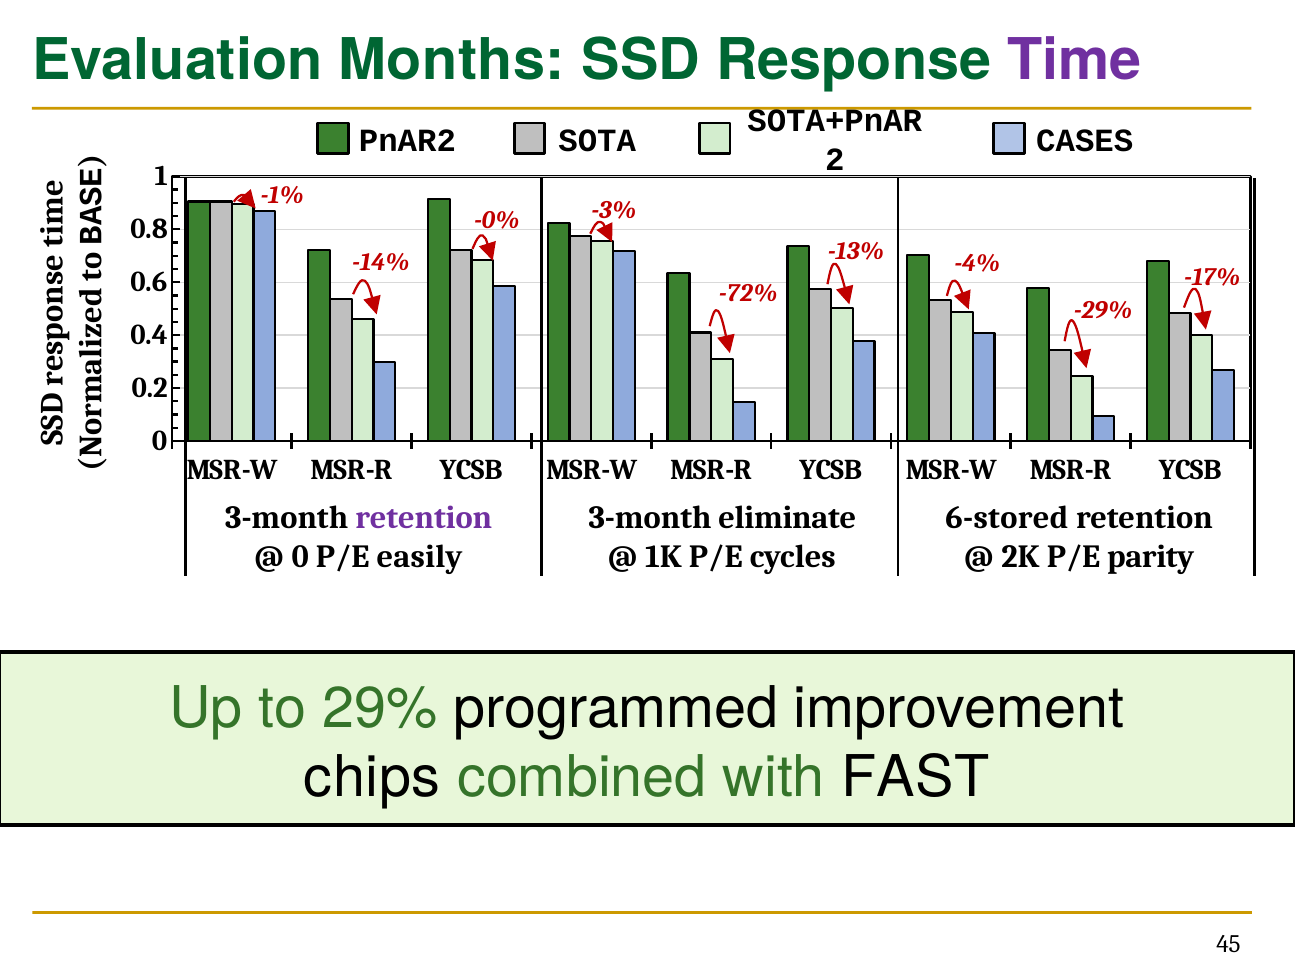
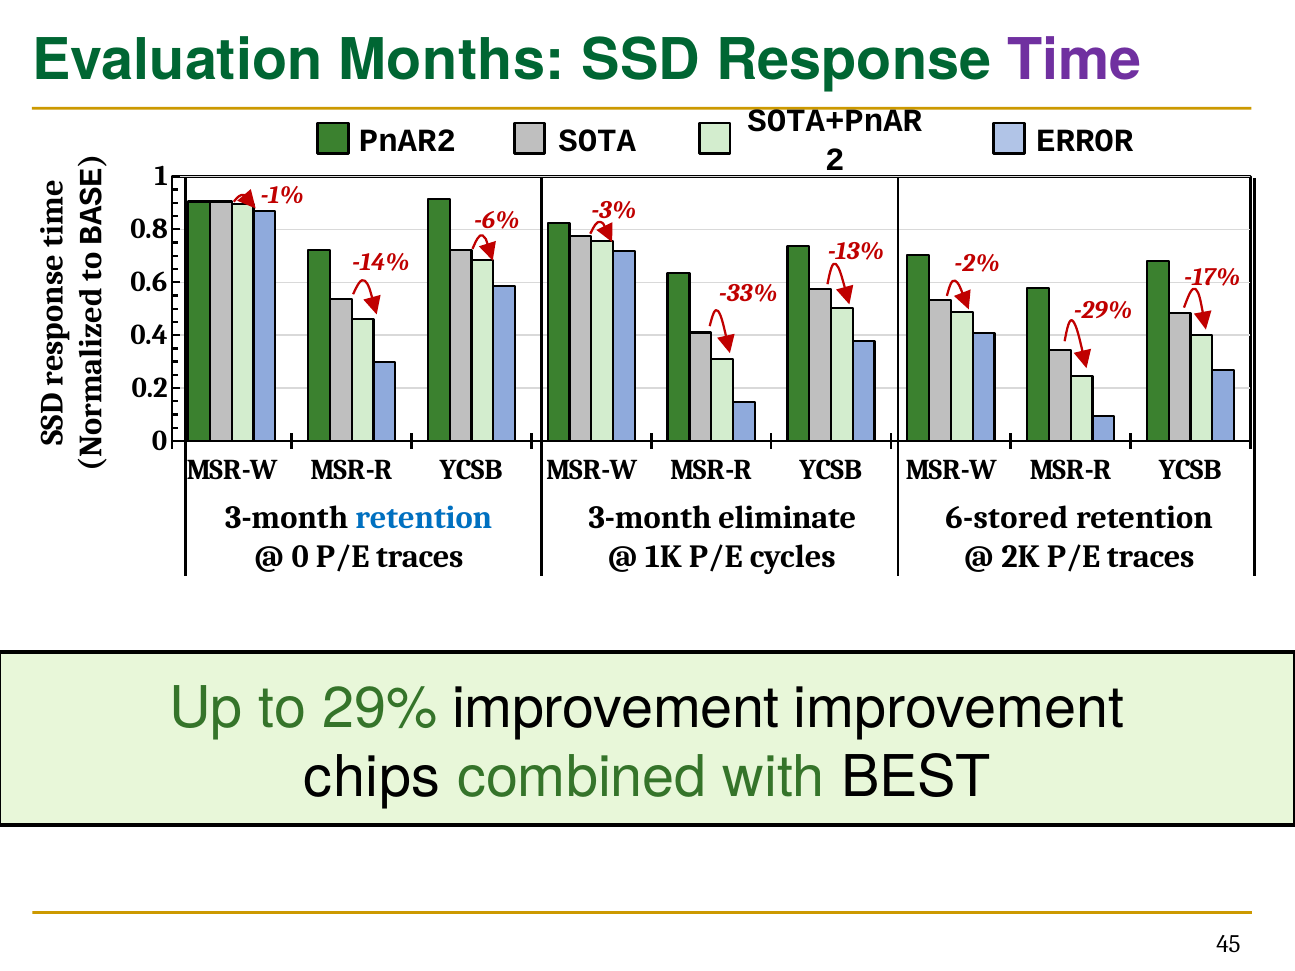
CASES: CASES -> ERROR (1085, 141)
-0%: -0% -> -6% (497, 220)
-4%: -4% -> -2% (977, 263)
-72%: -72% -> -33% (748, 293)
retention colour: purple -> blue (424, 518)
0 P/E easily: easily -> traces (420, 557)
2K P/E parity: parity -> traces (1151, 557)
29% programmed: programmed -> improvement (616, 708)
FAST: FAST -> BEST (916, 777)
